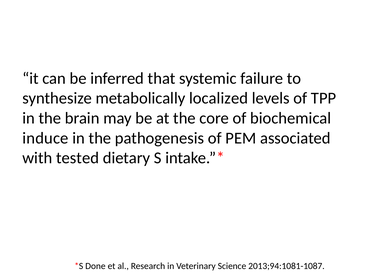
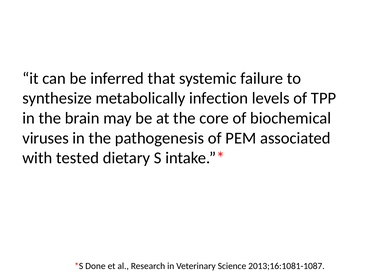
localized: localized -> infection (219, 98)
induce: induce -> viruses (46, 138)
2013;94:1081-1087: 2013;94:1081-1087 -> 2013;16:1081-1087 (286, 266)
